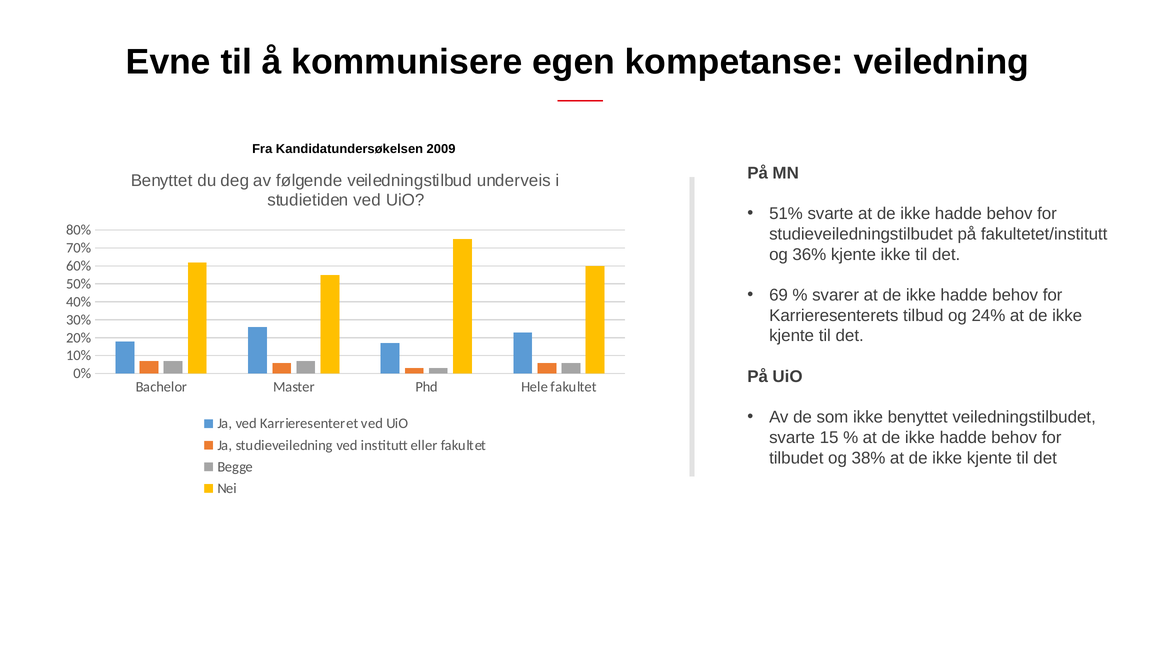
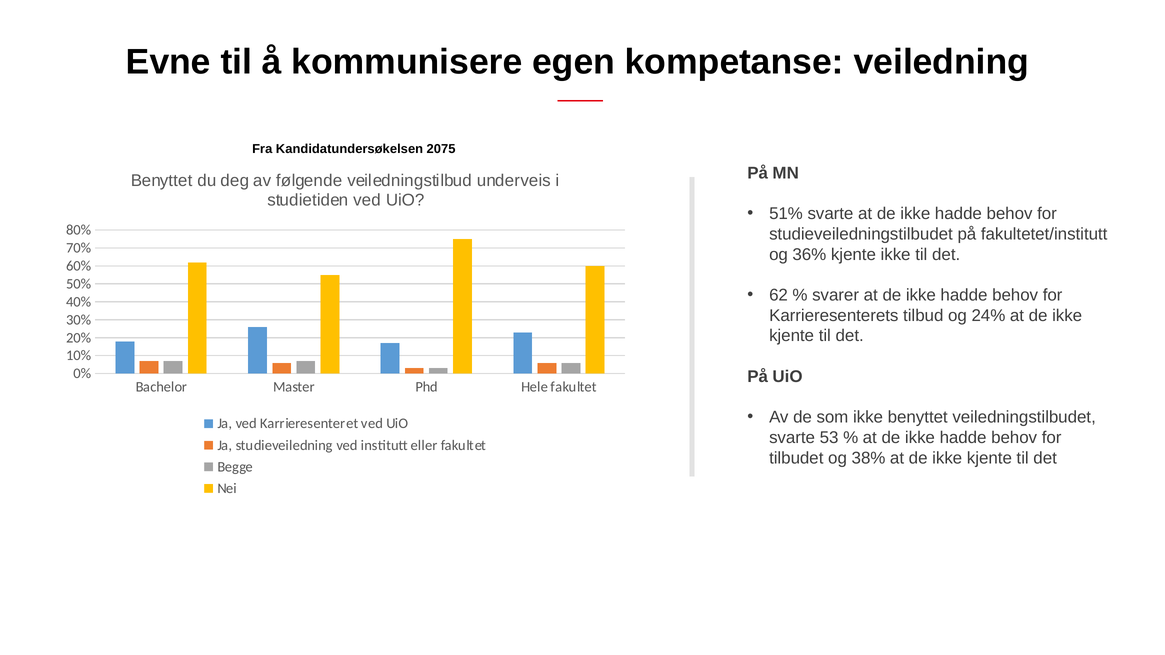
2009: 2009 -> 2075 (441, 149)
69: 69 -> 62 (779, 295)
15: 15 -> 53 (829, 438)
